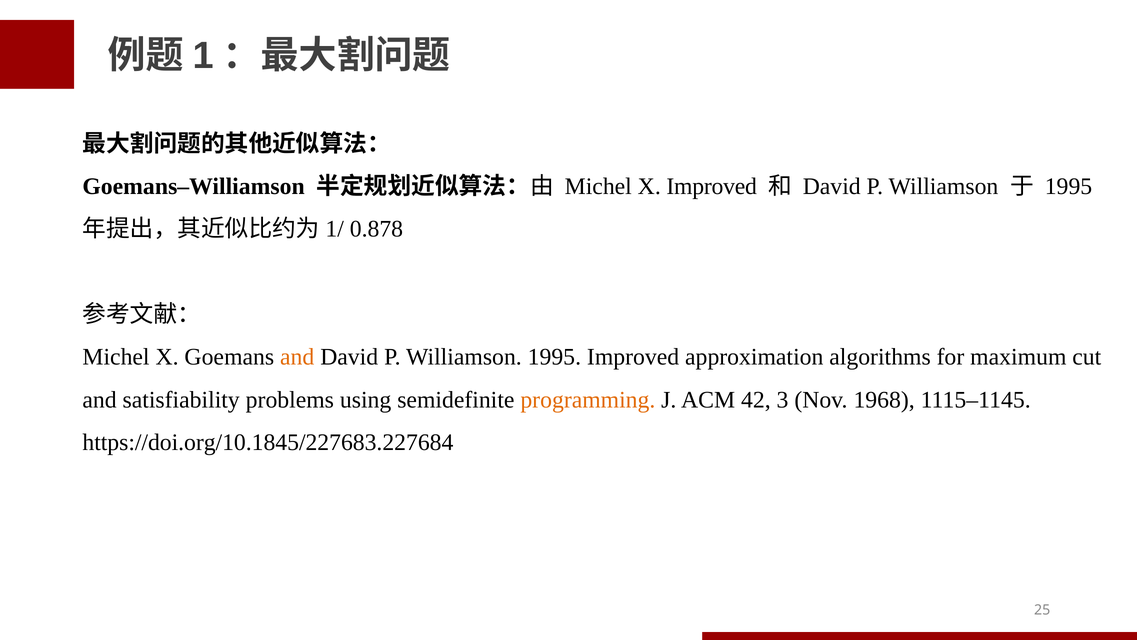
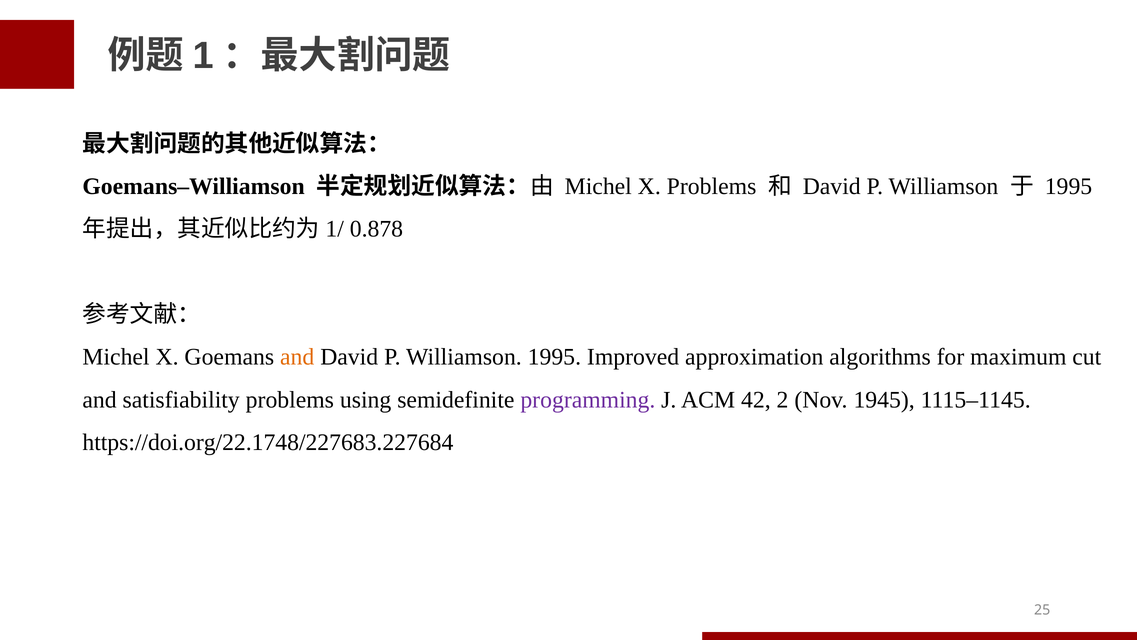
X Improved: Improved -> Problems (712, 186)
programming colour: orange -> purple (588, 399)
3: 3 -> 2 (783, 399)
1968: 1968 -> 1945 (884, 399)
https://doi.org/10.1845/227683.227684: https://doi.org/10.1845/227683.227684 -> https://doi.org/22.1748/227683.227684 (268, 442)
